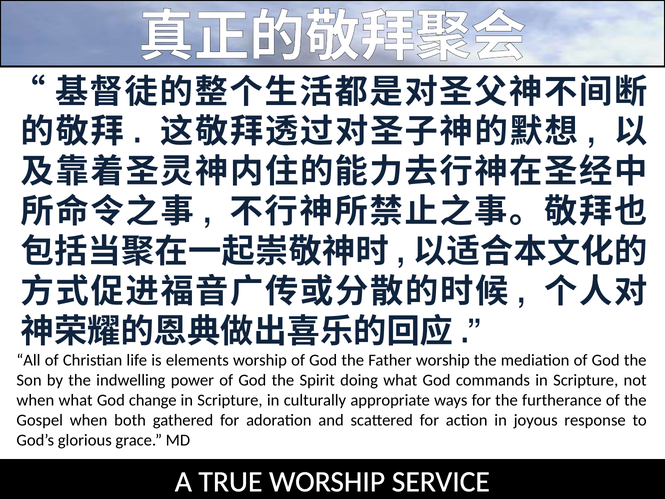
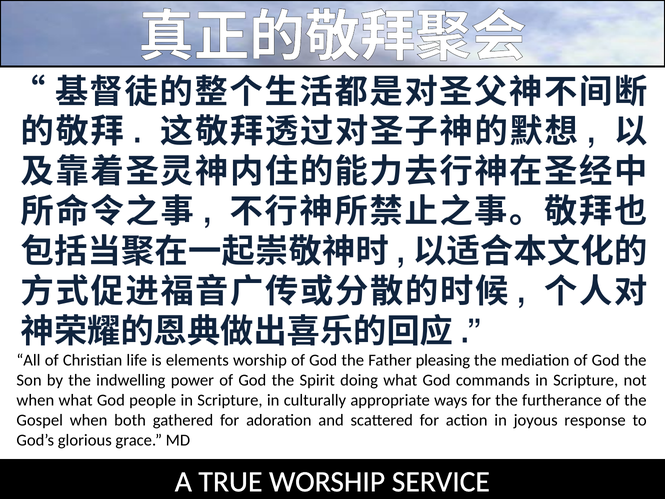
Father worship: worship -> pleasing (443, 360)
change: change -> people (153, 400)
